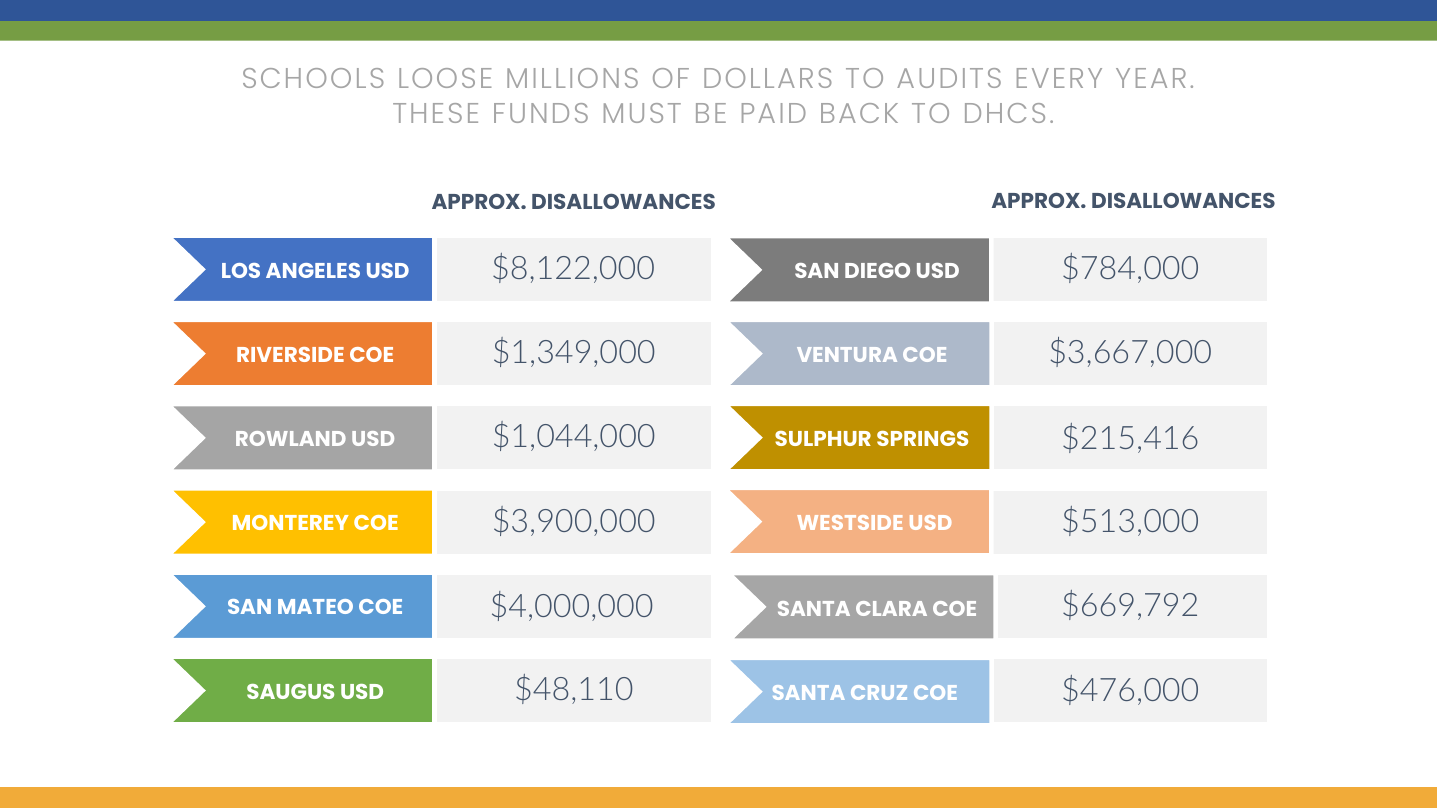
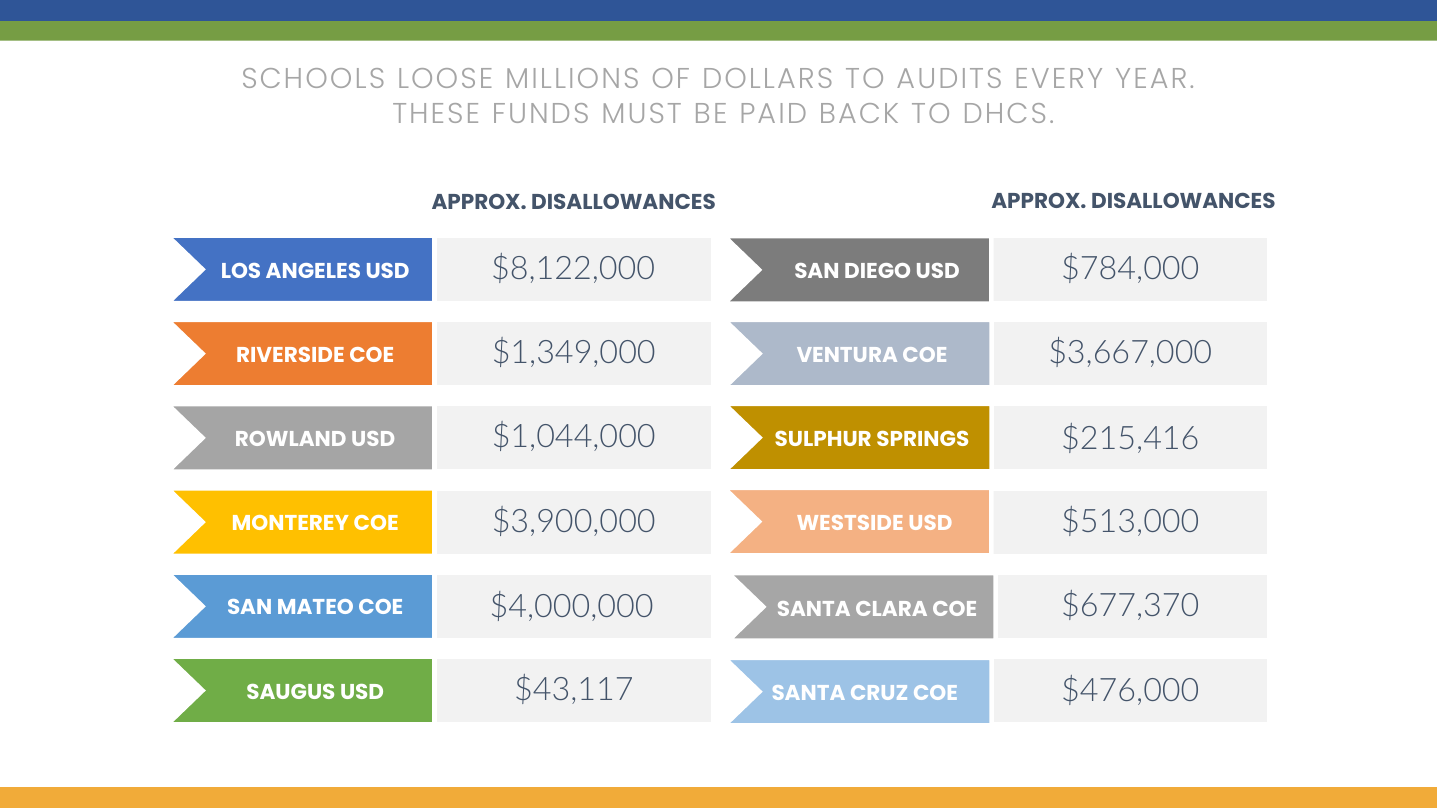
$669,792: $669,792 -> $677,370 (1130, 606)
$48,110: $48,110 -> $43,117 (574, 690)
